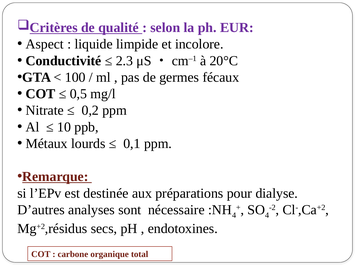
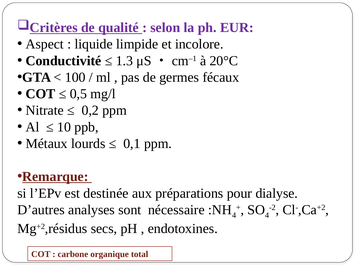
2.3: 2.3 -> 1.3 (124, 61)
